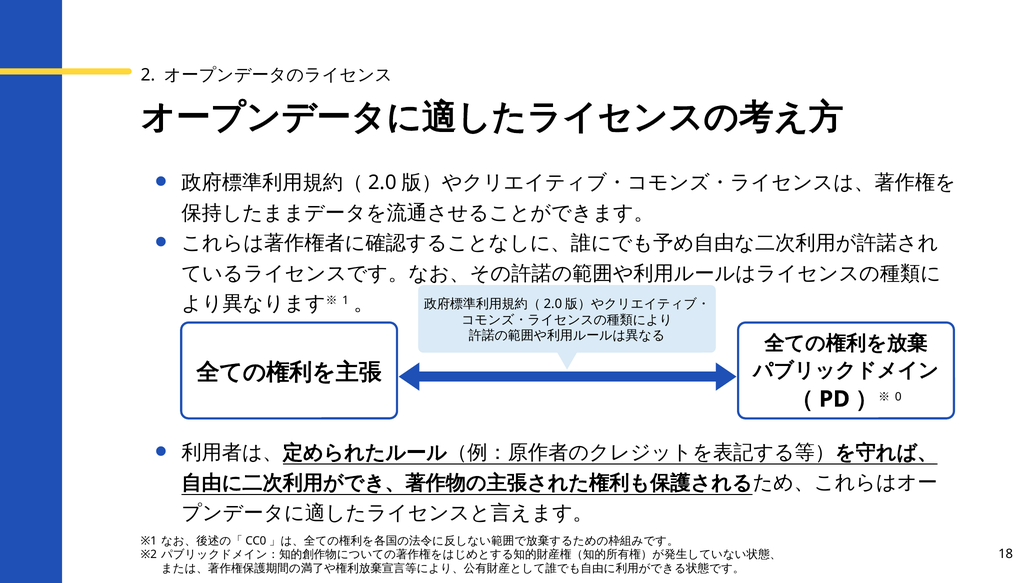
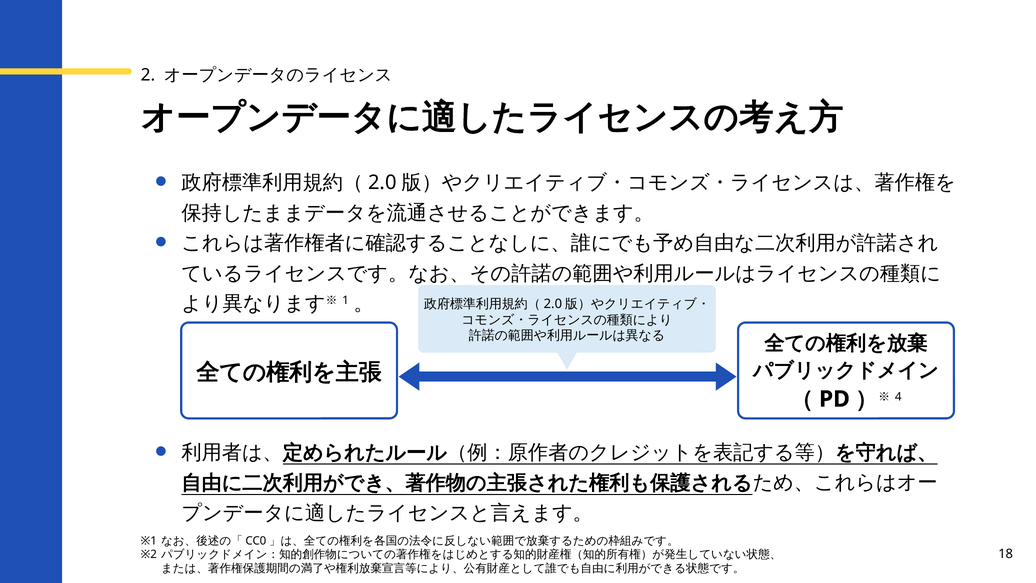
0: 0 -> 4 (898, 397)
